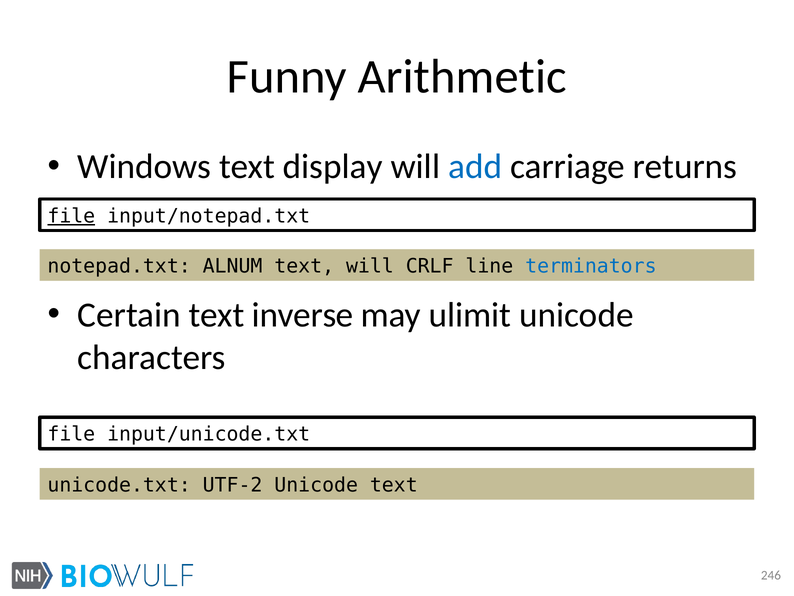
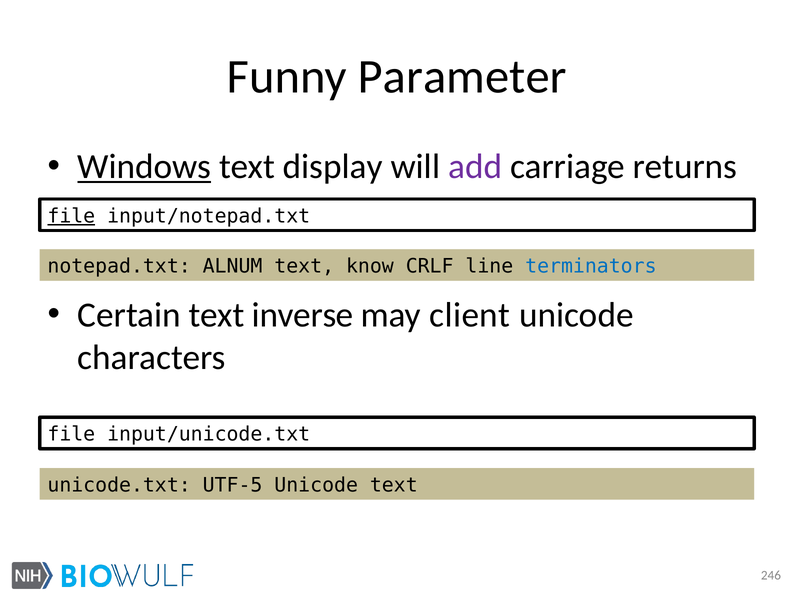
Arithmetic: Arithmetic -> Parameter (462, 77)
Windows underline: none -> present (144, 167)
add colour: blue -> purple (475, 167)
text will: will -> know (370, 266)
ulimit: ulimit -> client (470, 315)
UTF-2: UTF-2 -> UTF-5 (233, 485)
